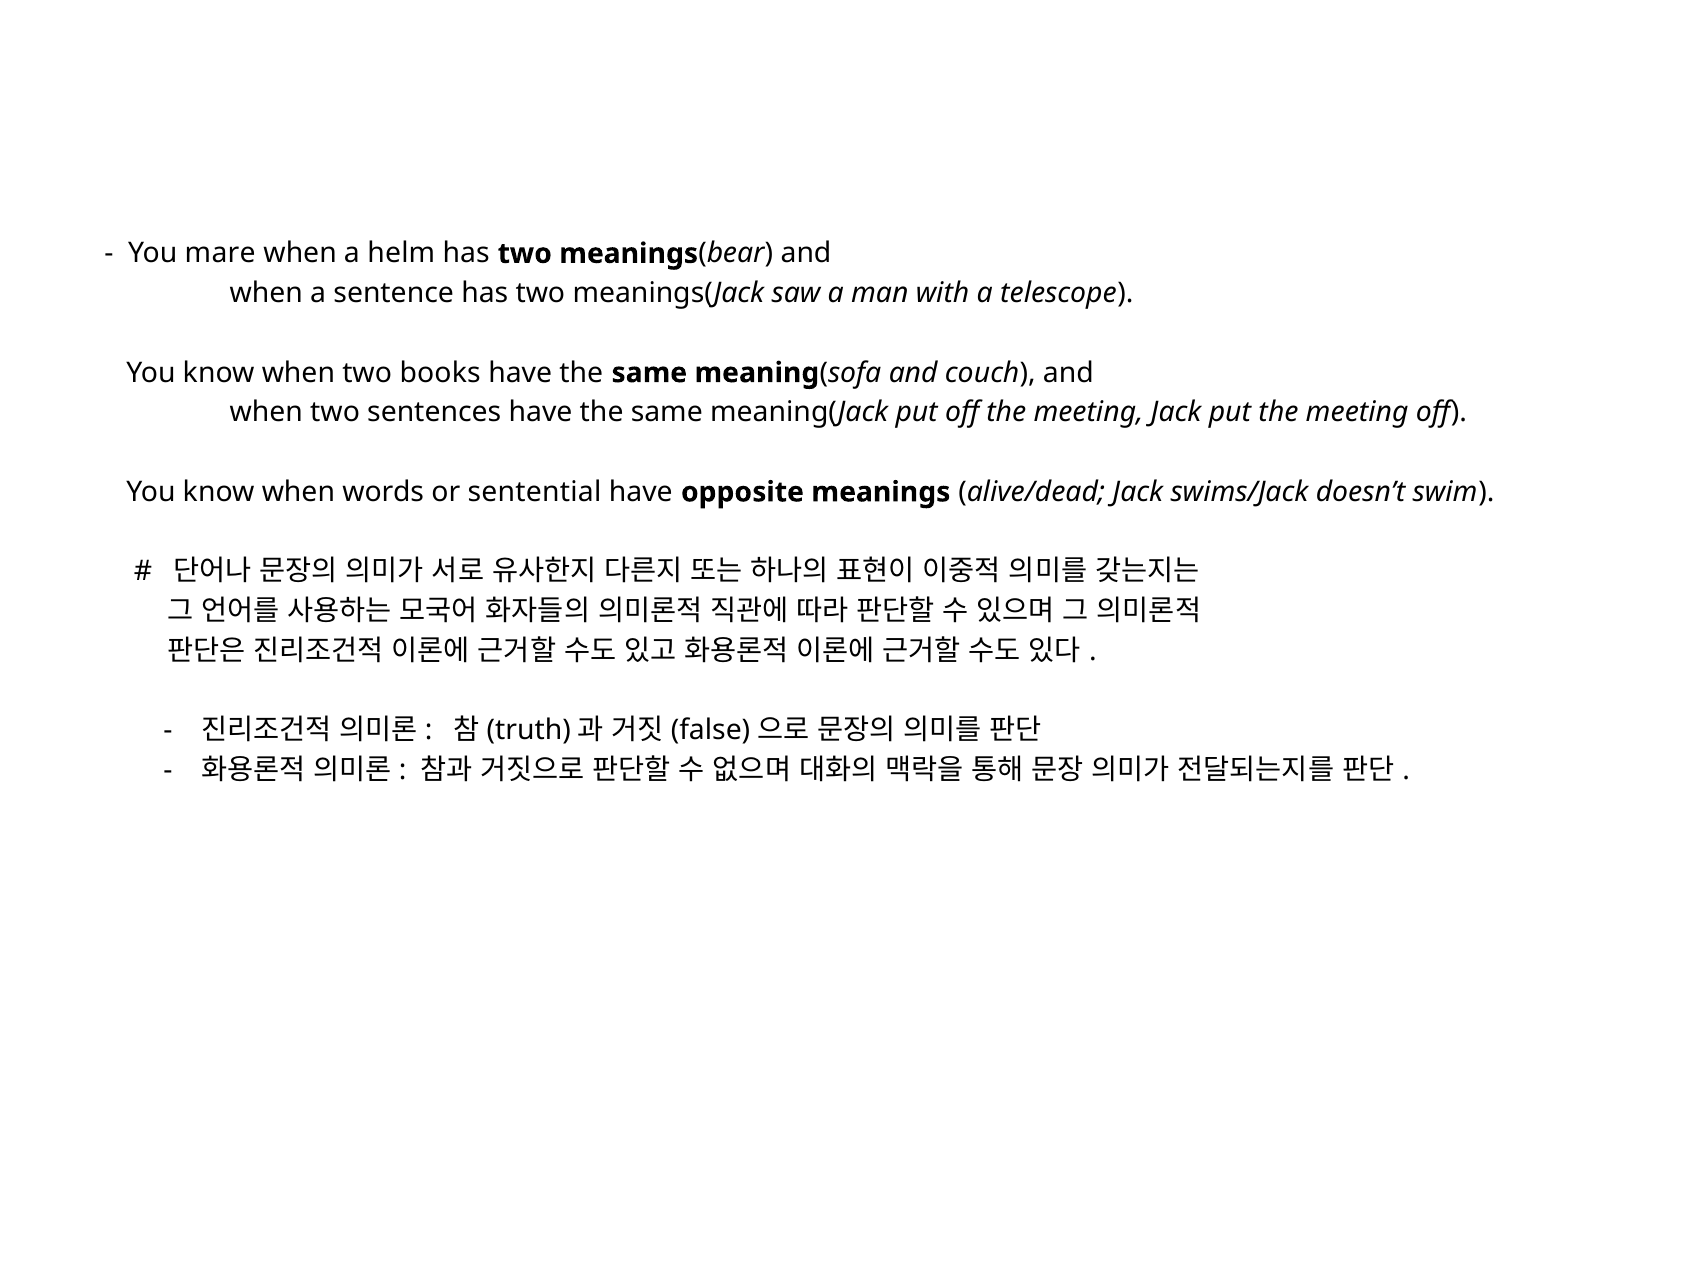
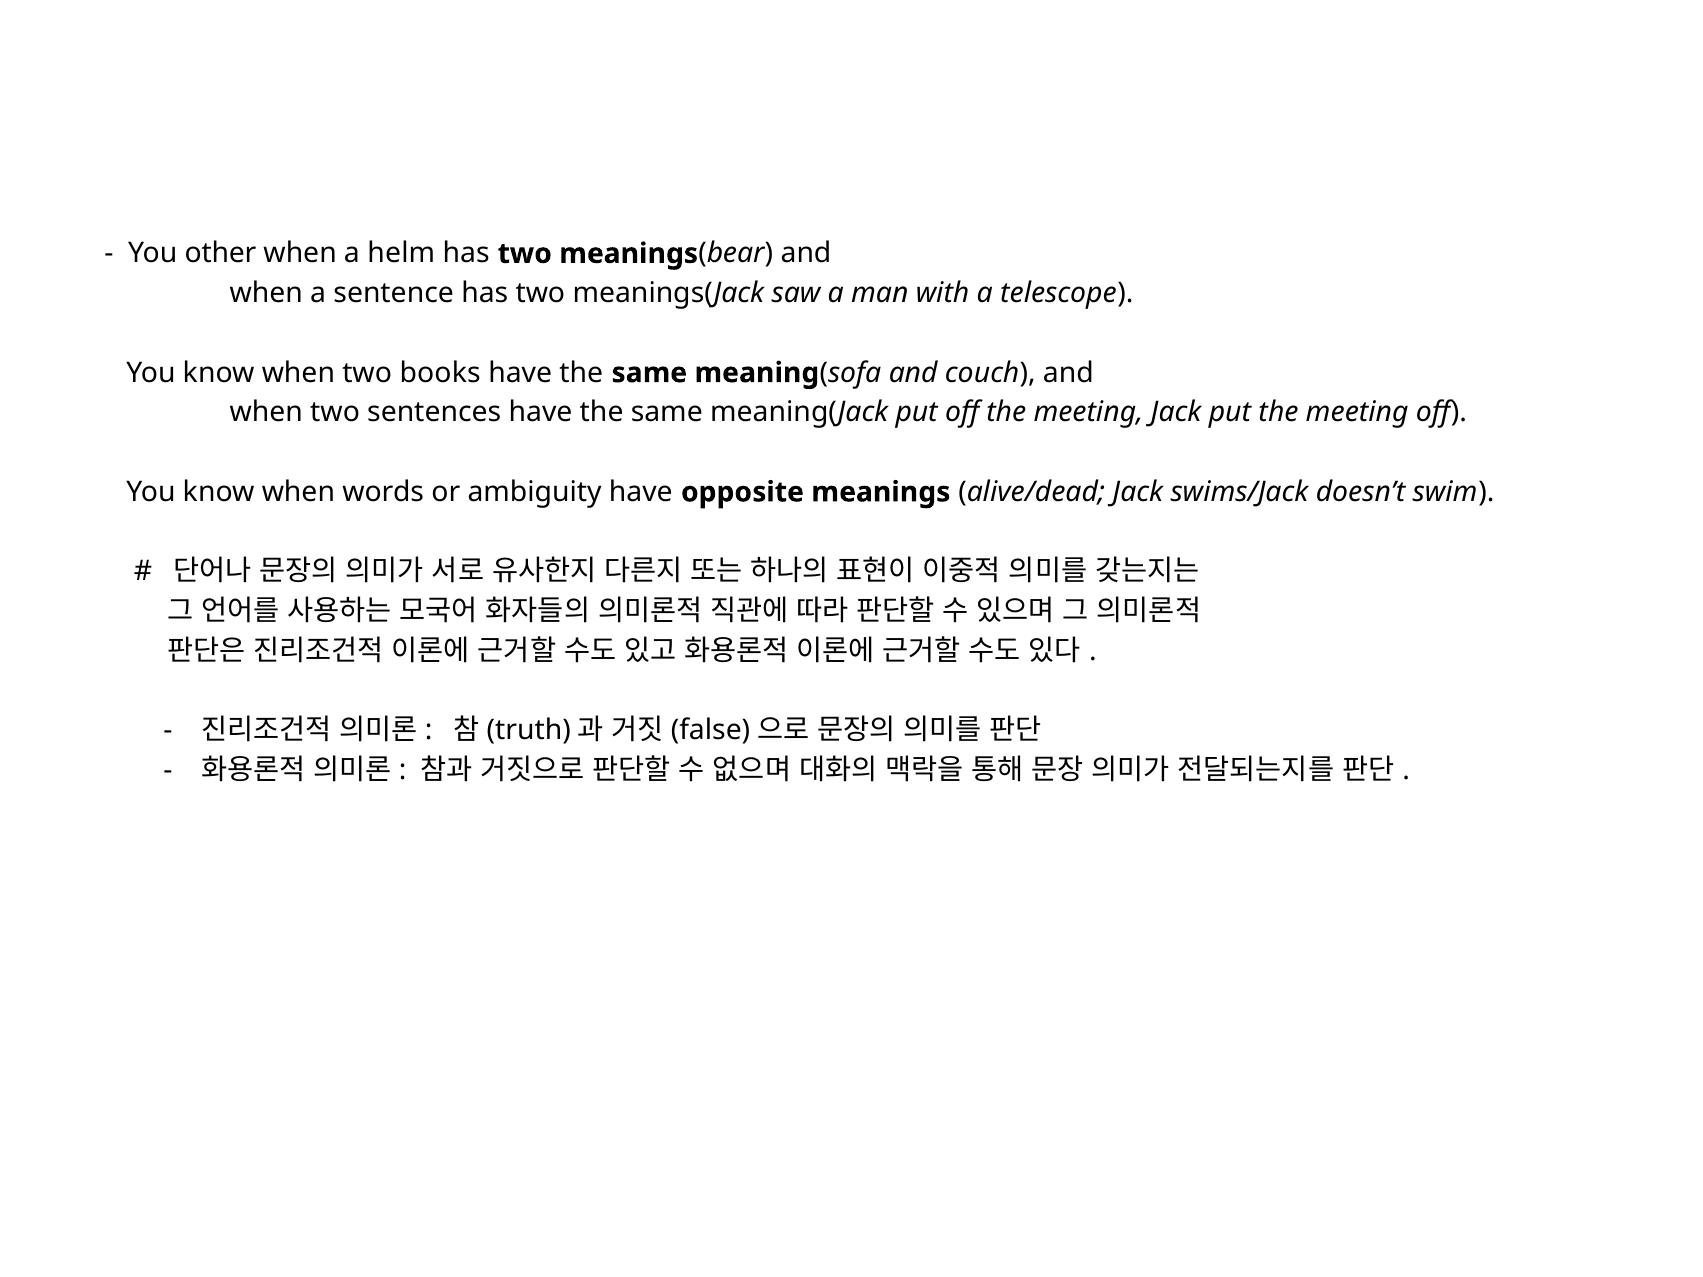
mare: mare -> other (221, 254)
sentential: sentential -> ambiguity (535, 492)
